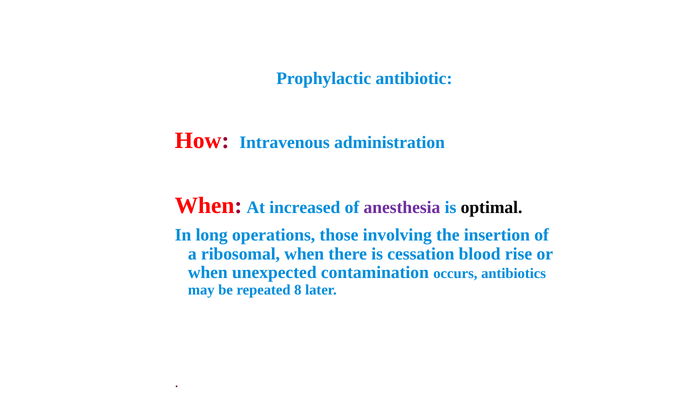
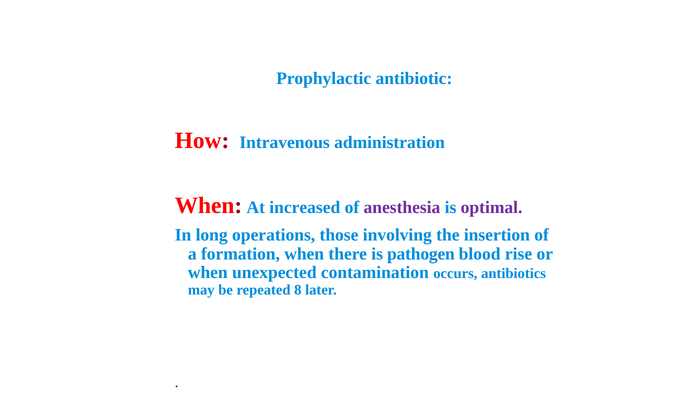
optimal colour: black -> purple (492, 207)
ribosomal: ribosomal -> formation (240, 254)
cessation: cessation -> pathogen (421, 254)
